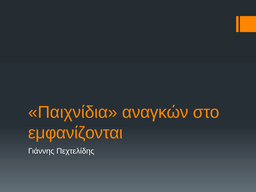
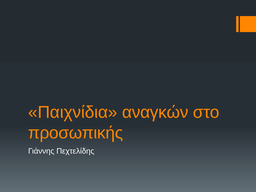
εμφανίζονται: εμφανίζονται -> προσωπικής (76, 133)
